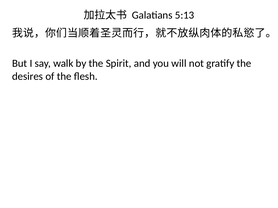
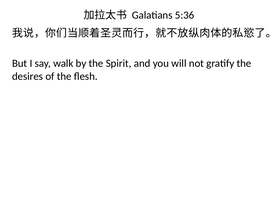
5:13: 5:13 -> 5:36 (185, 15)
